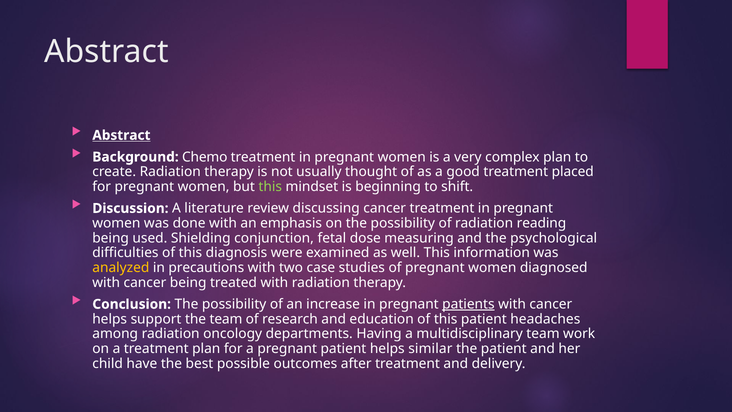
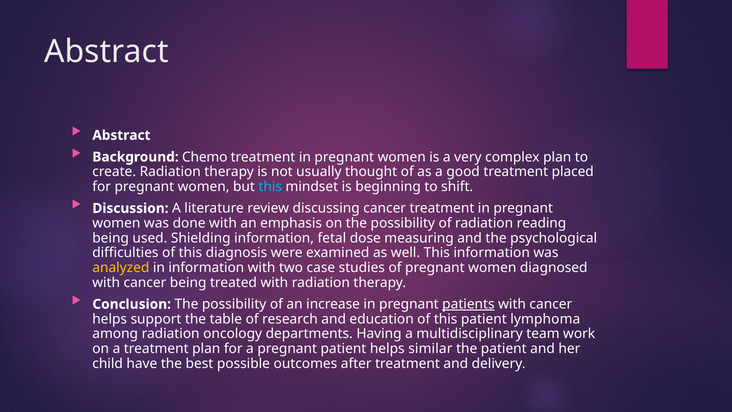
Abstract underline: present -> none (121, 135)
this colour: light green -> light blue (270, 187)
Shielding conjunction: conjunction -> information (274, 238)
in precautions: precautions -> information (206, 268)
the team: team -> table (226, 319)
headaches: headaches -> lymphoma (545, 319)
